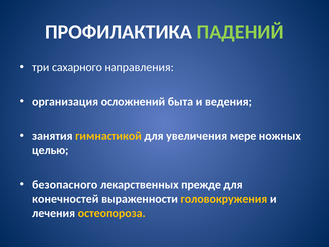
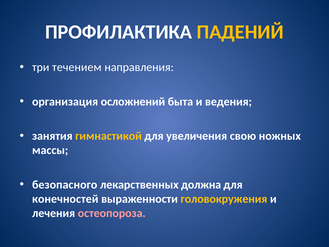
ПАДЕНИЙ colour: light green -> yellow (240, 32)
сахарного: сахарного -> течением (77, 67)
мере: мере -> свою (243, 136)
целью: целью -> массы (50, 150)
прежде: прежде -> должна (201, 184)
остеопороза colour: yellow -> pink (112, 213)
